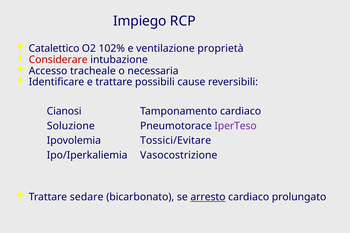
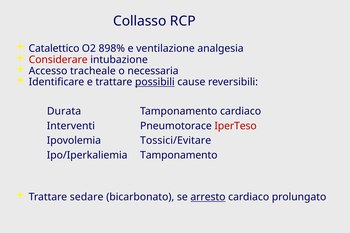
Impiego: Impiego -> Collasso (140, 21)
102%: 102% -> 898% (112, 49)
proprietà: proprietà -> analgesia (221, 49)
possibili underline: none -> present (155, 82)
Cianosi: Cianosi -> Durata (64, 111)
Soluzione: Soluzione -> Interventi (71, 126)
IperTeso colour: purple -> red (236, 126)
Ipo/Iperkaliemia Vasocostrizione: Vasocostrizione -> Tamponamento (179, 155)
